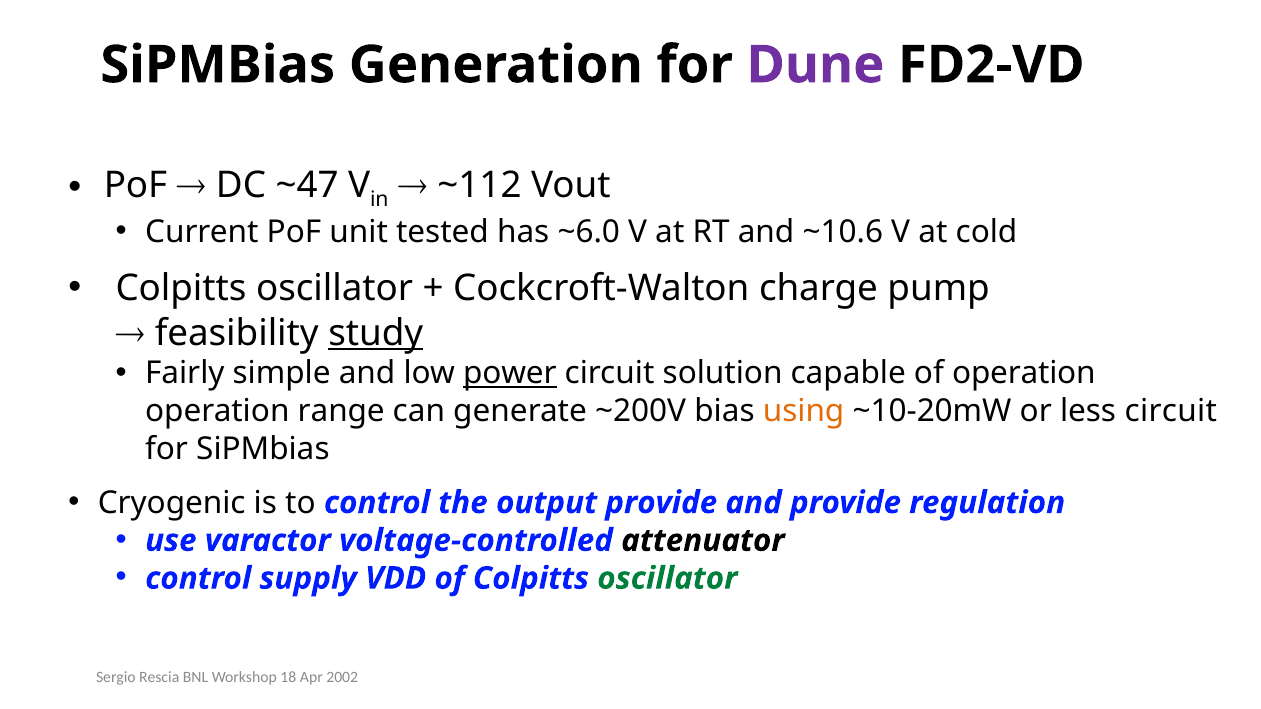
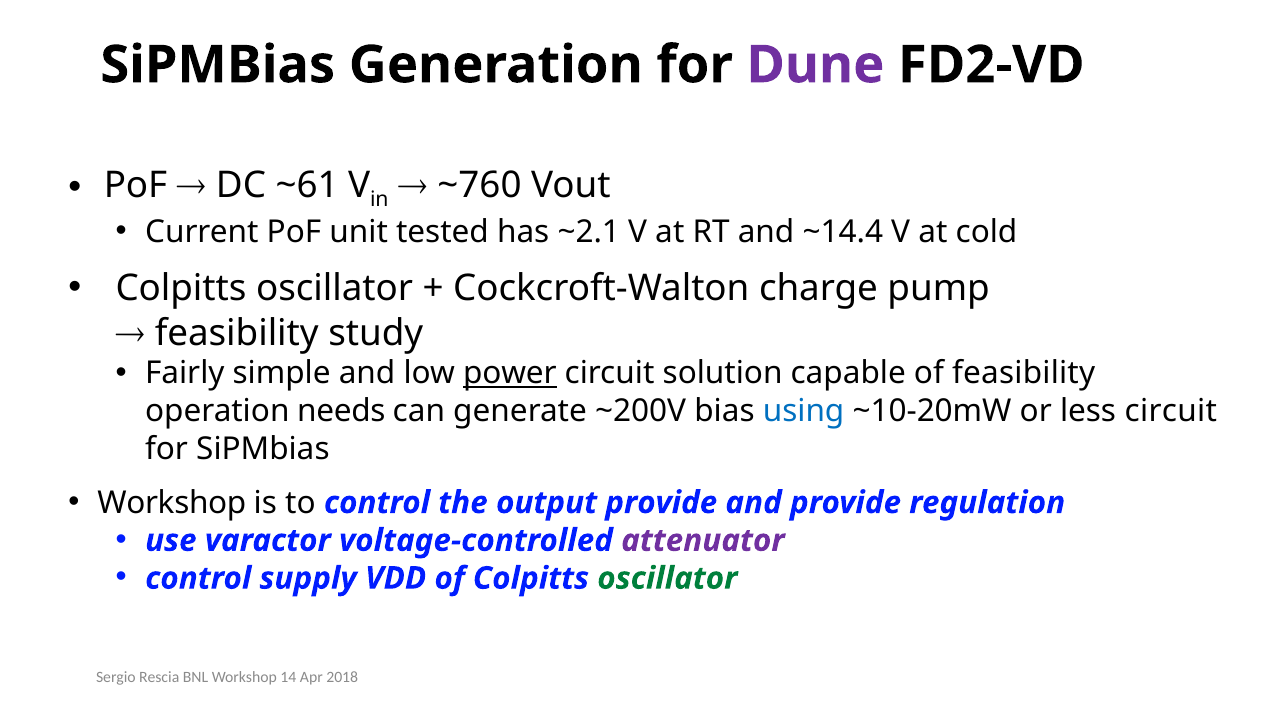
~47: ~47 -> ~61 (307, 185)
~112: ~112 -> ~760 (480, 185)
~6.0: ~6.0 -> ~2.1 (589, 232)
~10.6: ~10.6 -> ~14.4 (843, 232)
study underline: present -> none (376, 333)
of operation: operation -> feasibility (1024, 374)
range: range -> needs (341, 412)
using colour: orange -> blue (804, 412)
Cryogenic: Cryogenic -> Workshop (172, 503)
attenuator colour: black -> purple (703, 541)
18: 18 -> 14 (288, 677)
2002: 2002 -> 2018 (342, 677)
